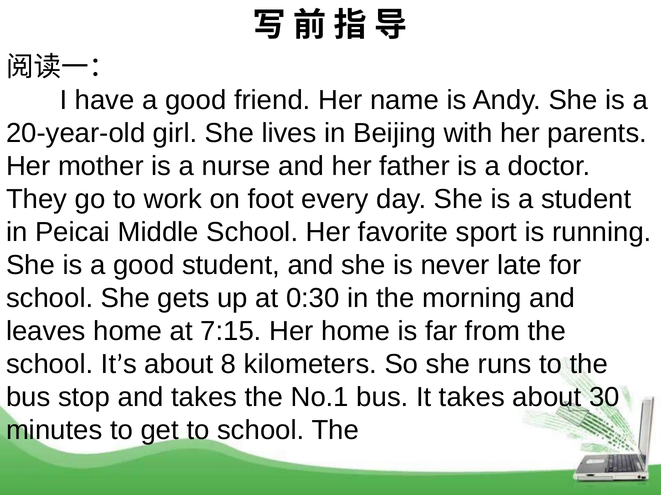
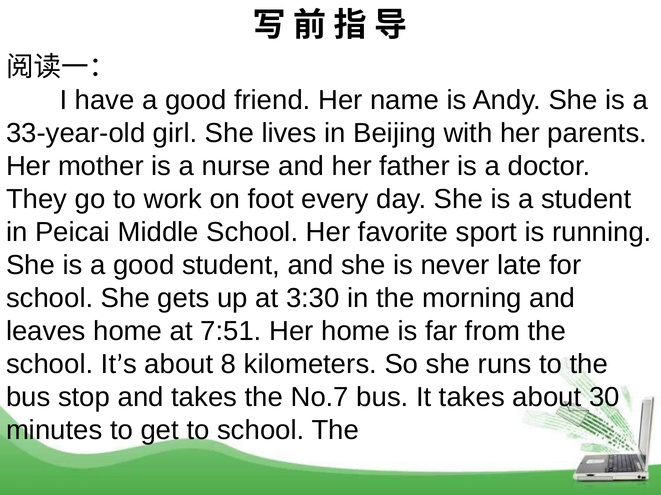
20-year-old: 20-year-old -> 33-year-old (76, 133)
0:30: 0:30 -> 3:30 (313, 299)
7:15: 7:15 -> 7:51 (231, 332)
No.1: No.1 -> No.7 (320, 398)
